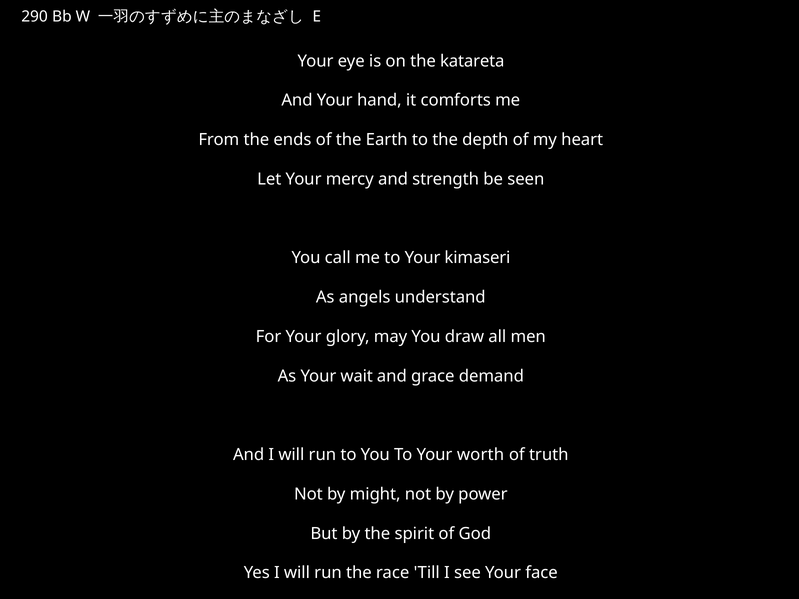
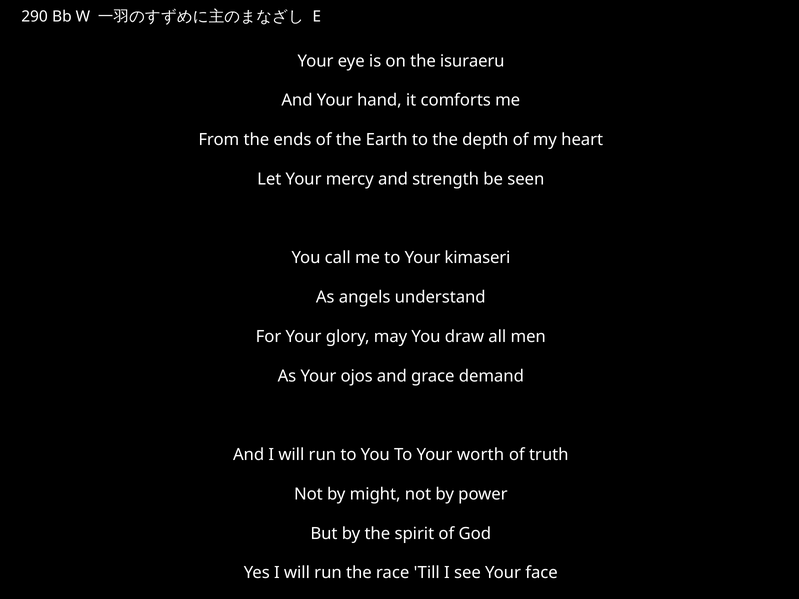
katareta: katareta -> isuraeru (472, 61)
wait: wait -> ojos (357, 376)
